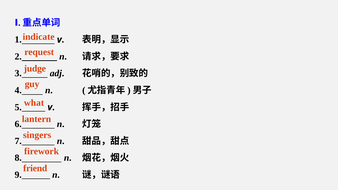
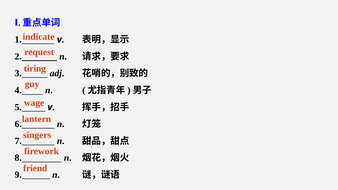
judge: judge -> tiring (35, 69)
what: what -> wage (34, 103)
